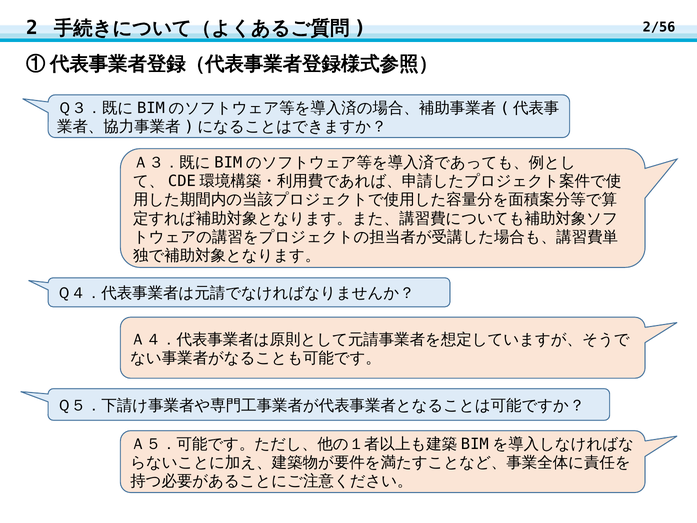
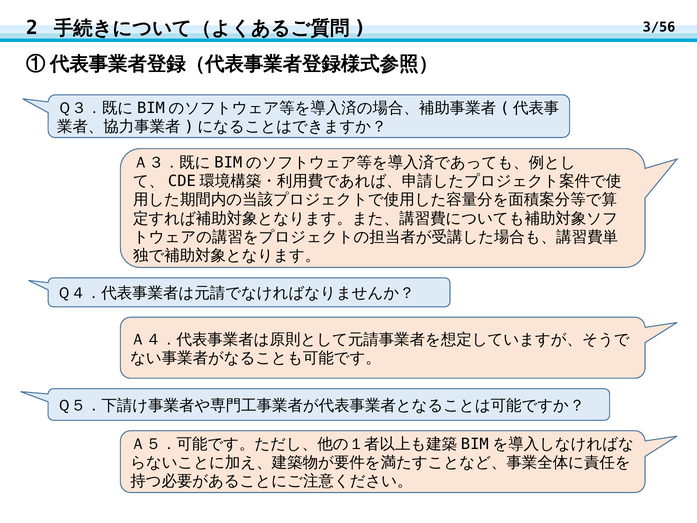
2/56: 2/56 -> 3/56 (659, 27)
